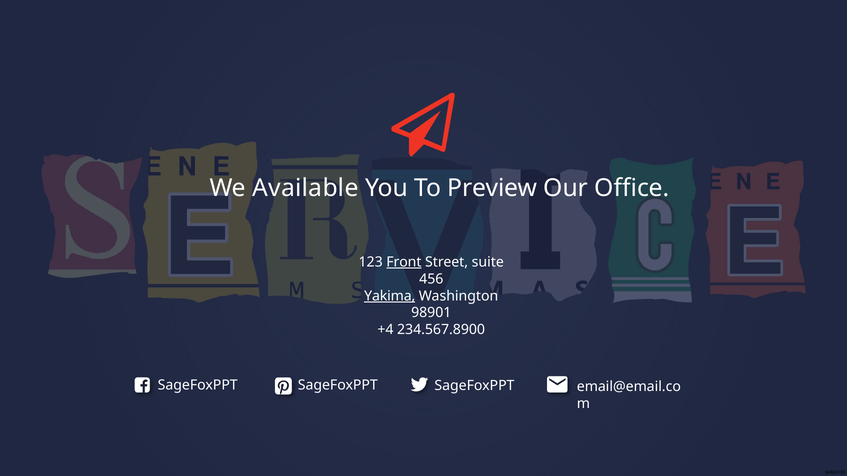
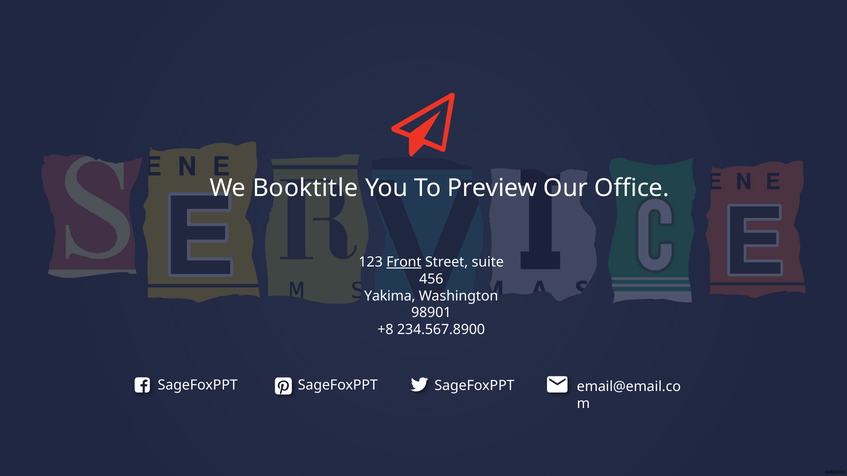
Available: Available -> Booktitle (305, 188)
Yakima underline: present -> none (390, 296)
+4: +4 -> +8 (385, 330)
